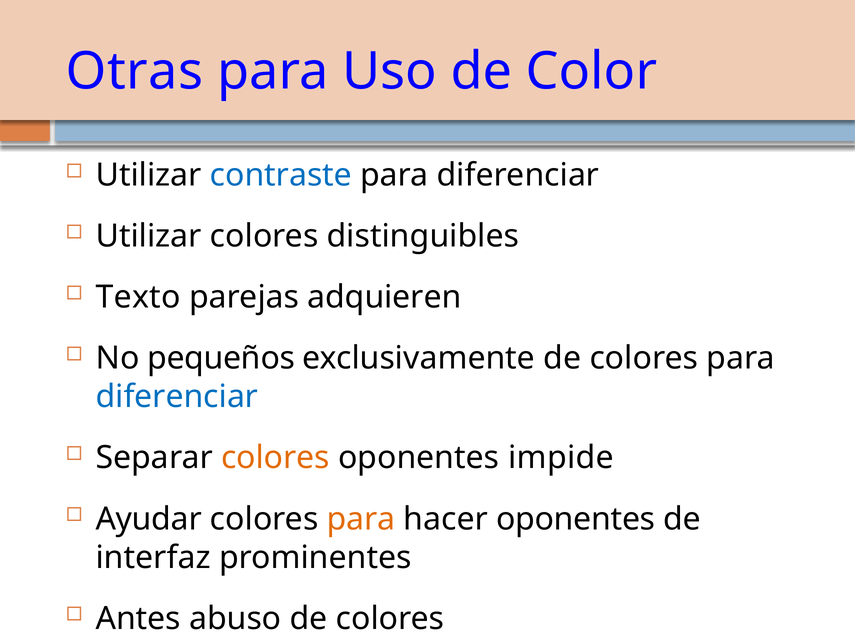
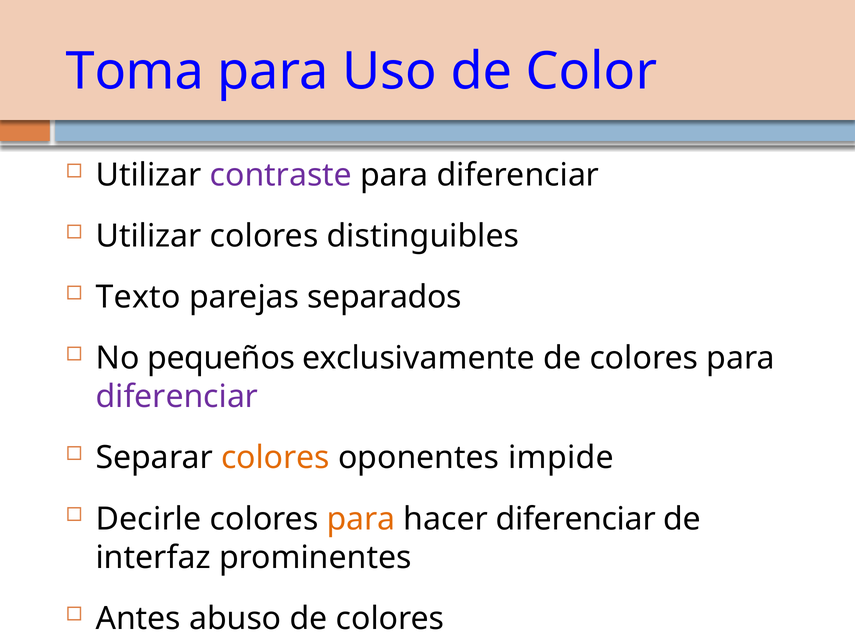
Otras: Otras -> Toma (135, 71)
contraste colour: blue -> purple (281, 175)
adquieren: adquieren -> separados (385, 297)
diferenciar colour: blue -> purple (177, 397)
Ayudar: Ayudar -> Decirle (149, 519)
hacer oponentes: oponentes -> diferenciar (576, 519)
